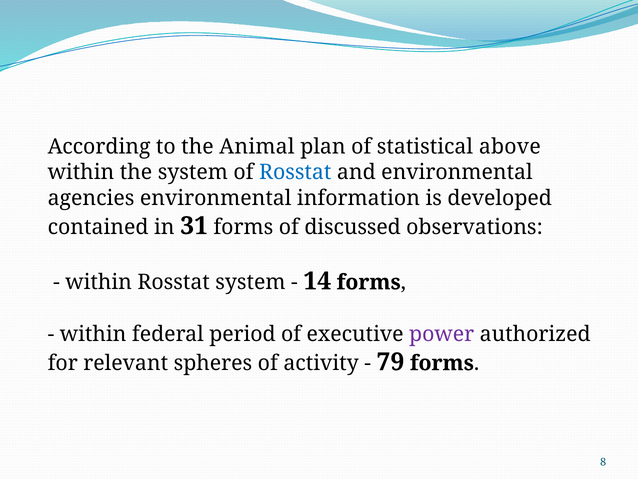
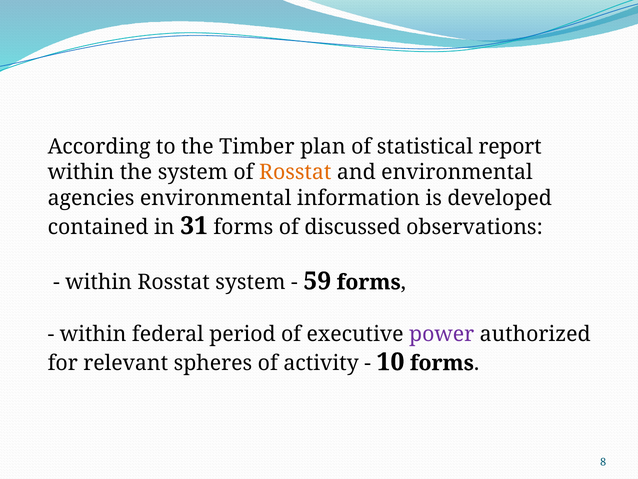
Animal: Animal -> Timber (257, 147)
above: above -> report (510, 147)
Rosstat colour: blue -> orange (295, 172)
14: 14 -> 59 (317, 281)
79: 79 -> 10 (390, 362)
